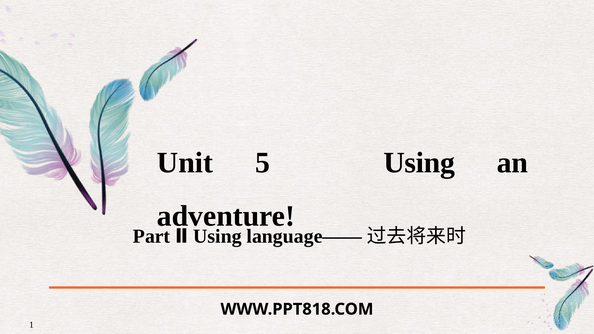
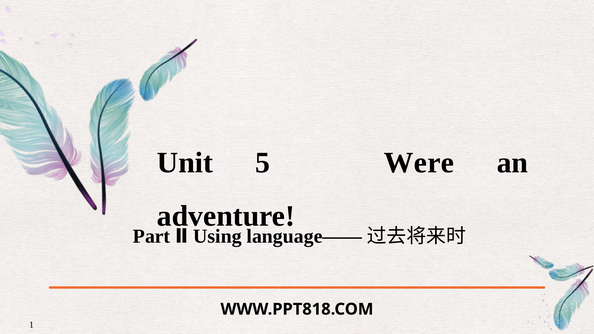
5 Using: Using -> Were (419, 163)
